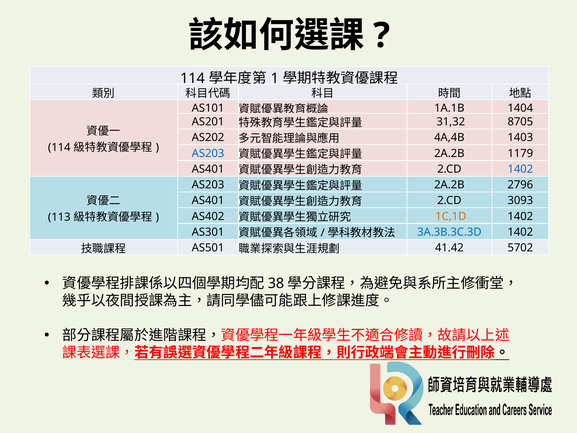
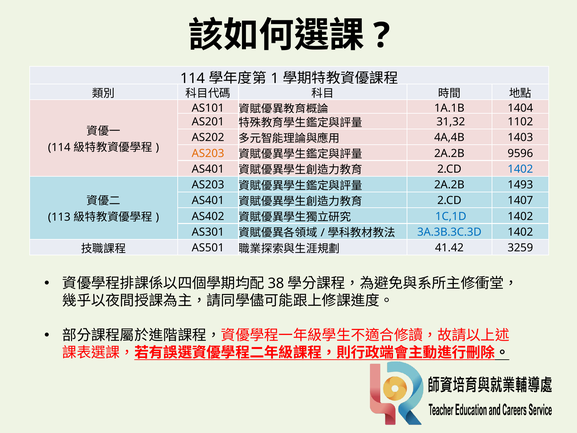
8705: 8705 -> 1102 (520, 122)
AS203 colour: blue -> orange (208, 153)
1179: 1179 -> 9596 (520, 153)
2796: 2796 -> 1493 (520, 185)
3093: 3093 -> 1407 (520, 200)
1C,1D colour: orange -> blue (451, 216)
5702: 5702 -> 3259 (520, 248)
